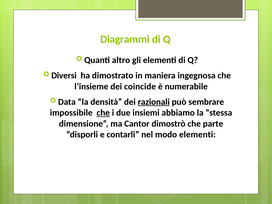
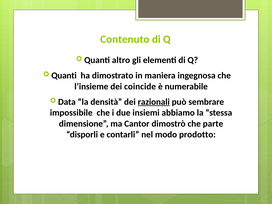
Diagrammi: Diagrammi -> Contenuto (125, 39)
Diversi: Diversi -> Quanti (64, 76)
che underline: present -> none (103, 113)
modo elementi: elementi -> prodotto (197, 135)
